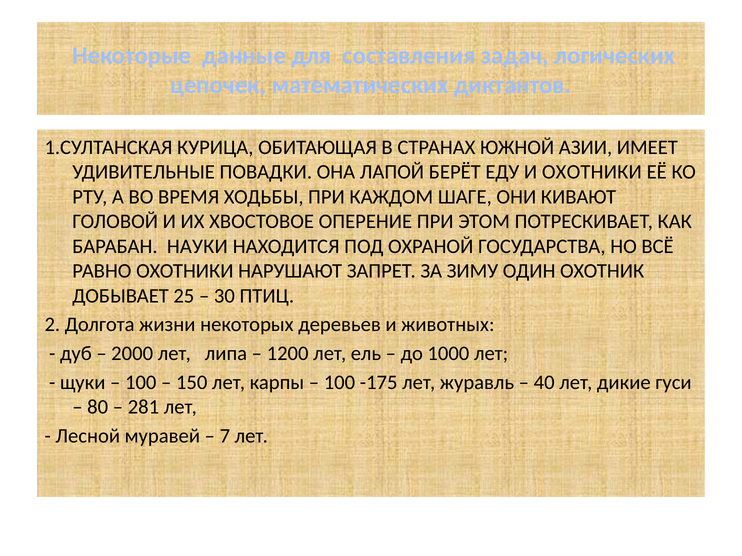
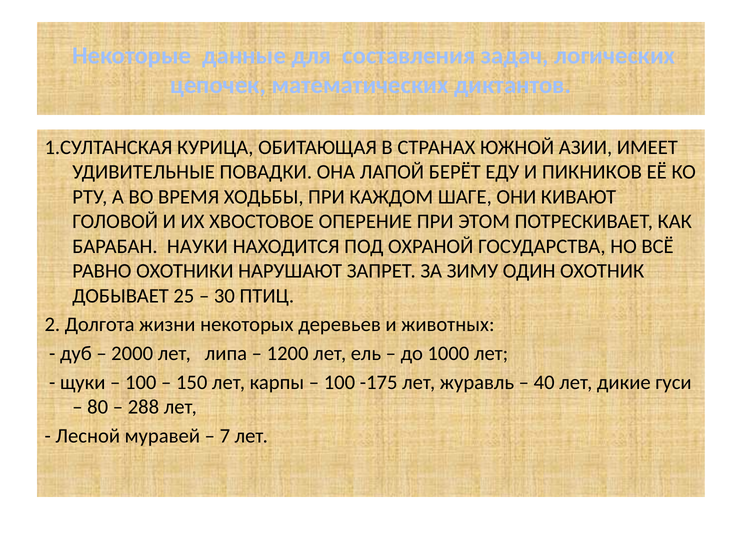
И ОХОТНИКИ: ОХОТНИКИ -> ПИКНИКОВ (592, 172)
281: 281 -> 288 (143, 407)
